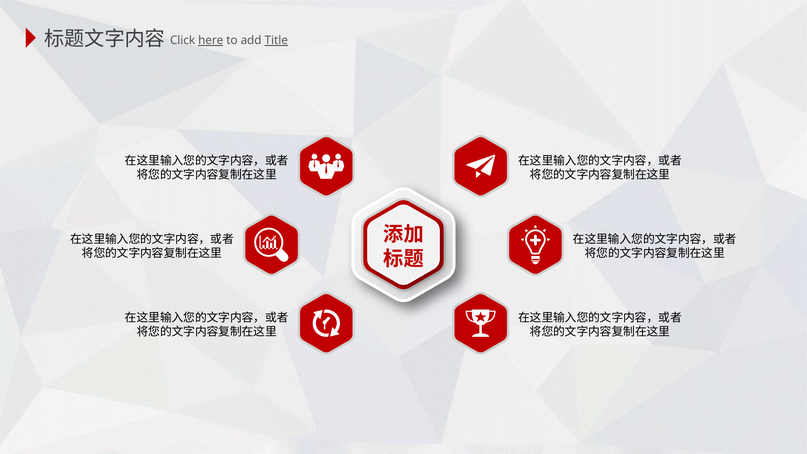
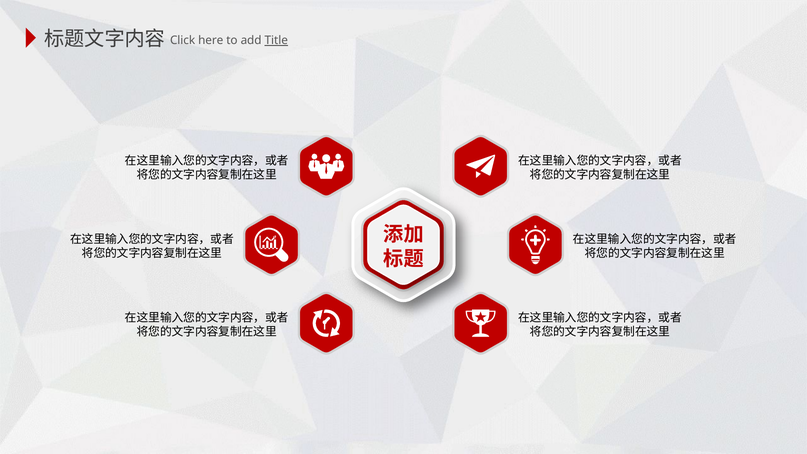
here underline: present -> none (211, 41)
